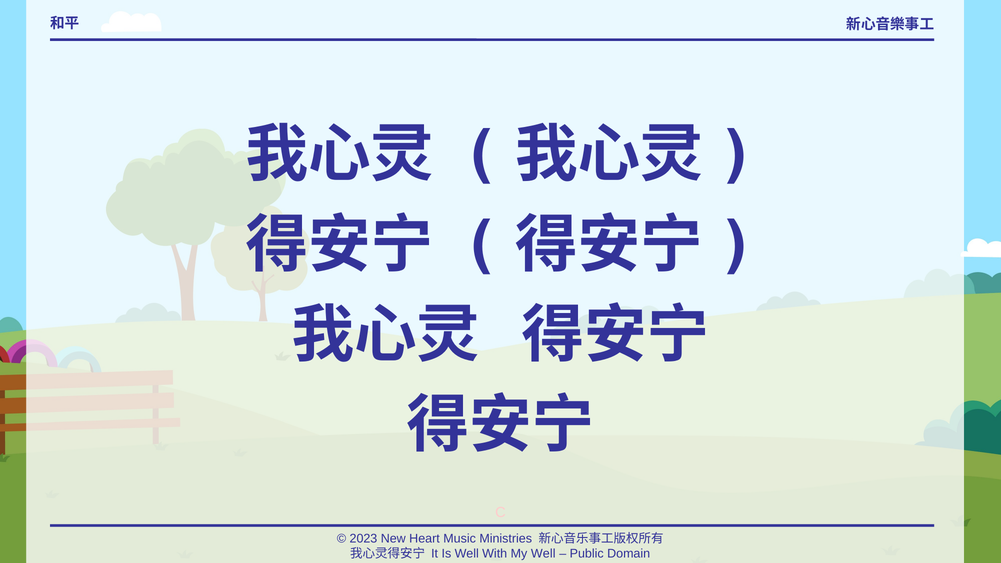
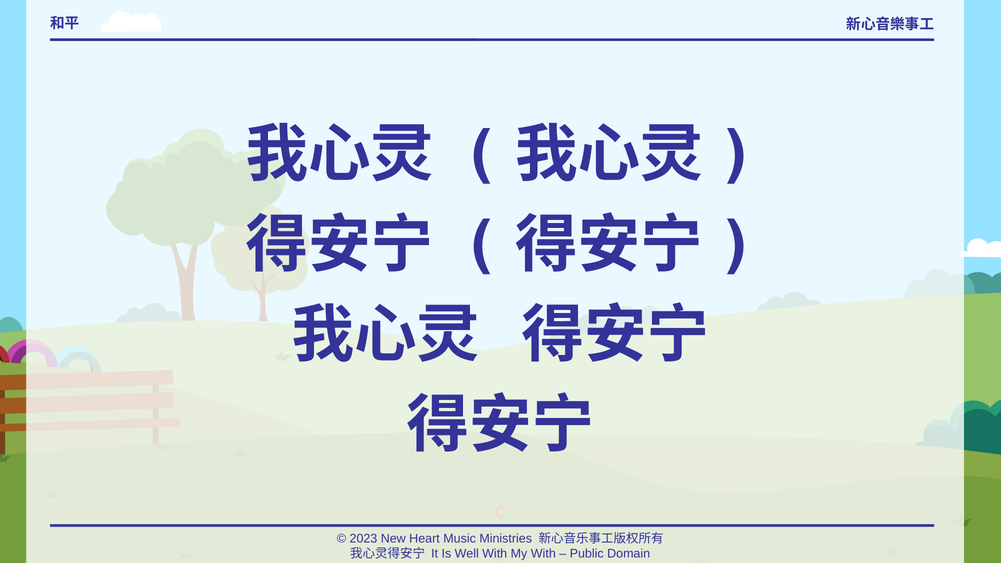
My Well: Well -> With (543, 553)
